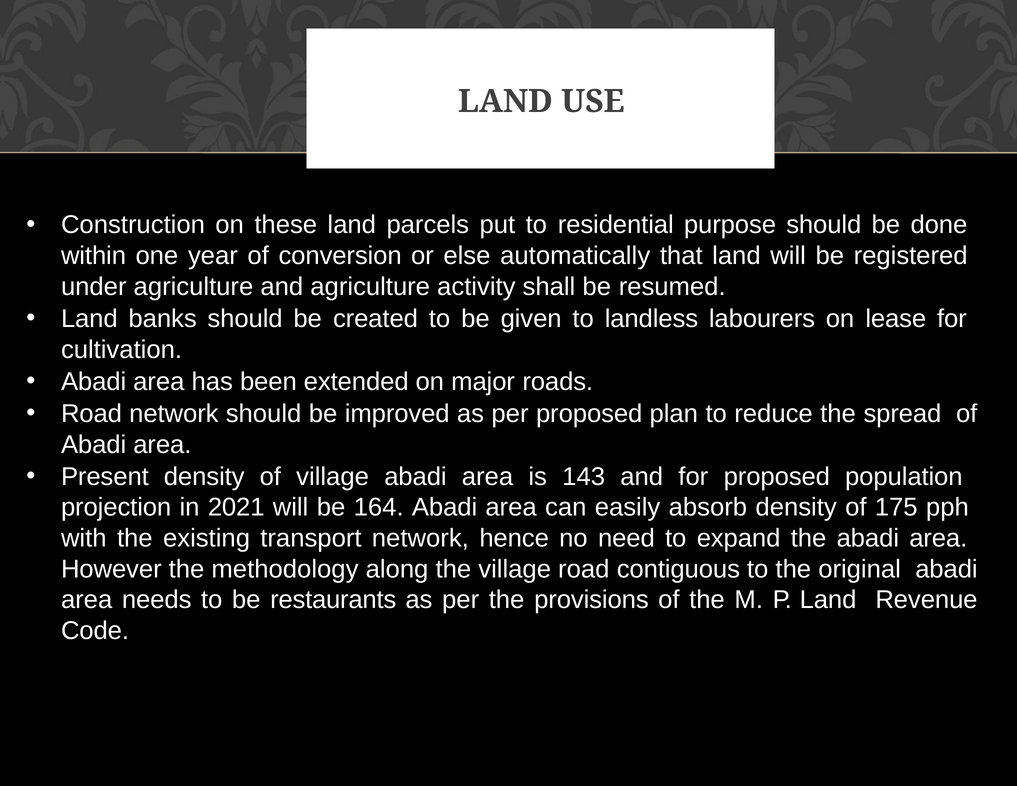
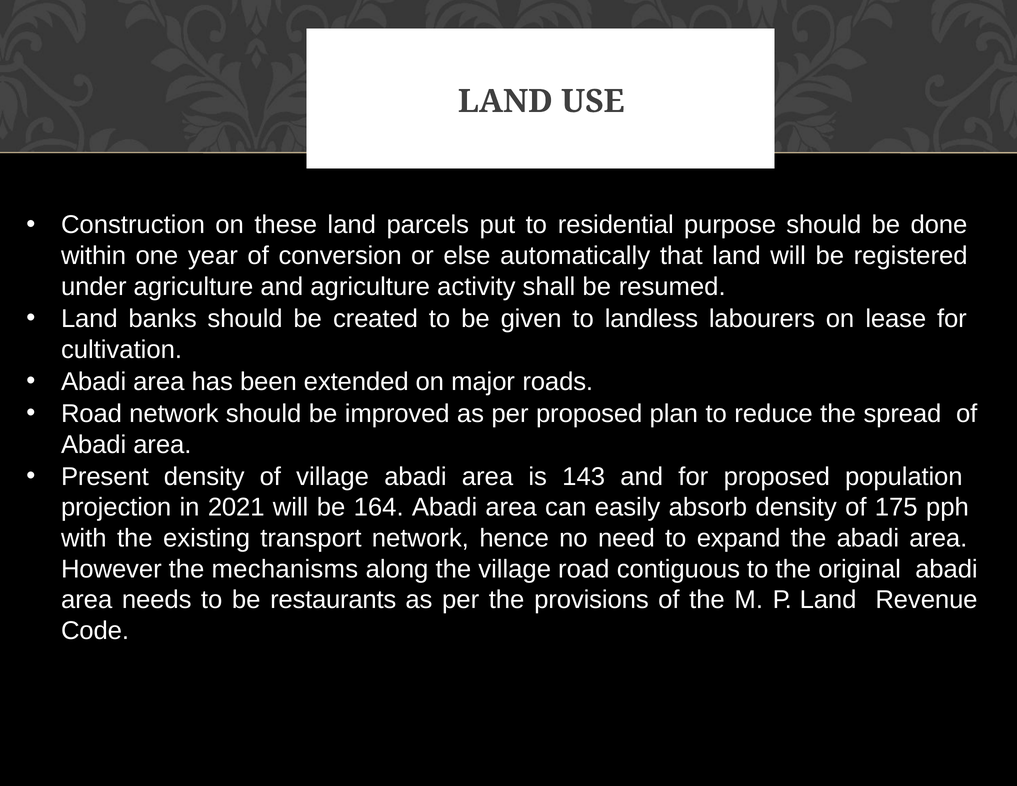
methodology: methodology -> mechanisms (285, 569)
